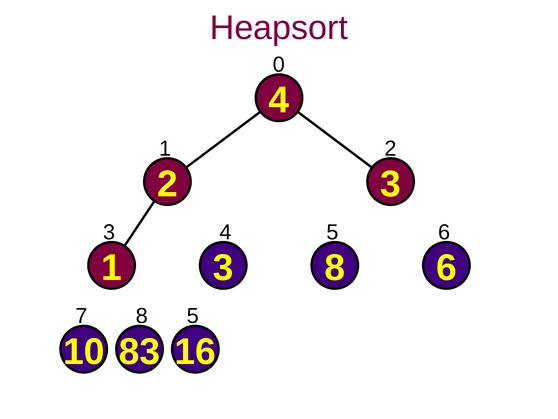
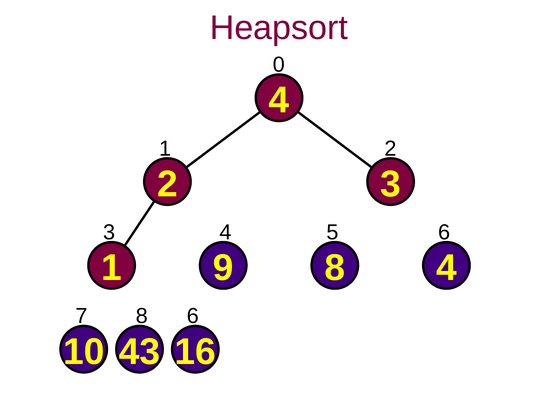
3: 3 -> 9 (223, 268)
8 6: 6 -> 4 (446, 268)
8 5: 5 -> 6 (193, 316)
83: 83 -> 43 (139, 351)
